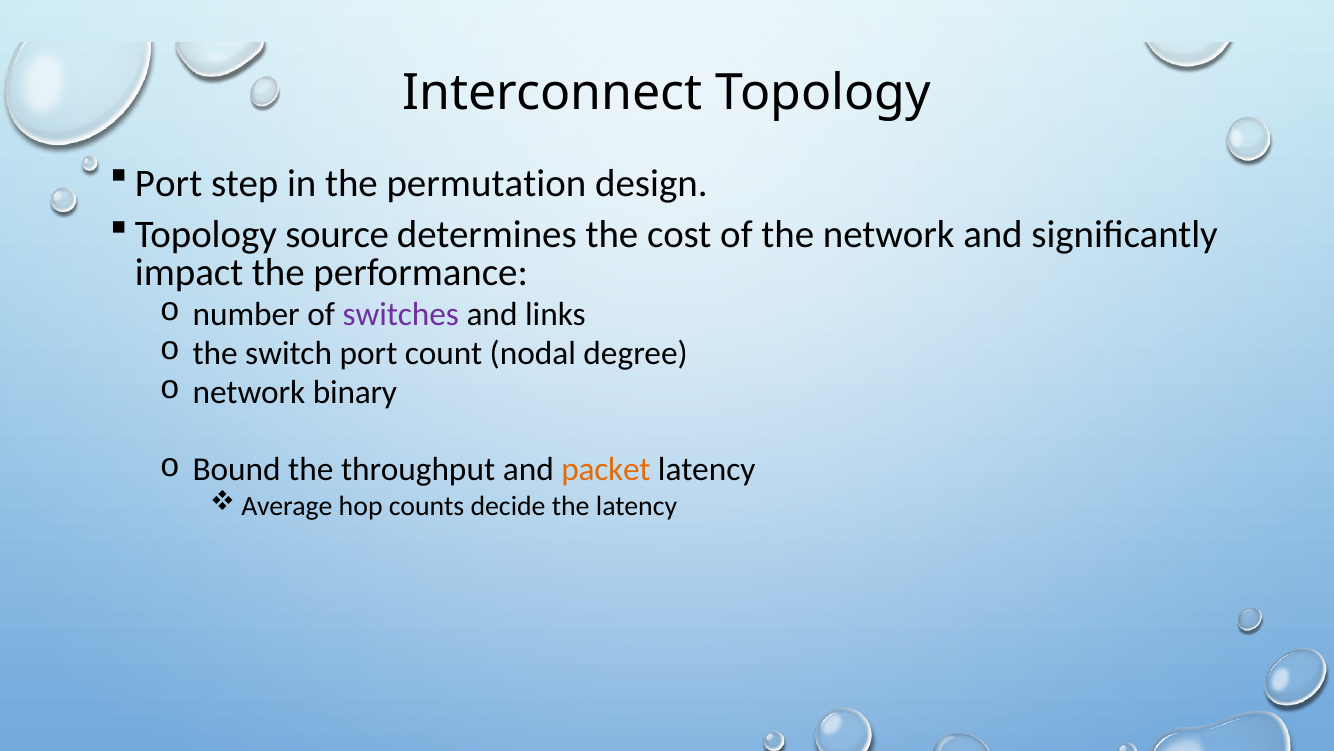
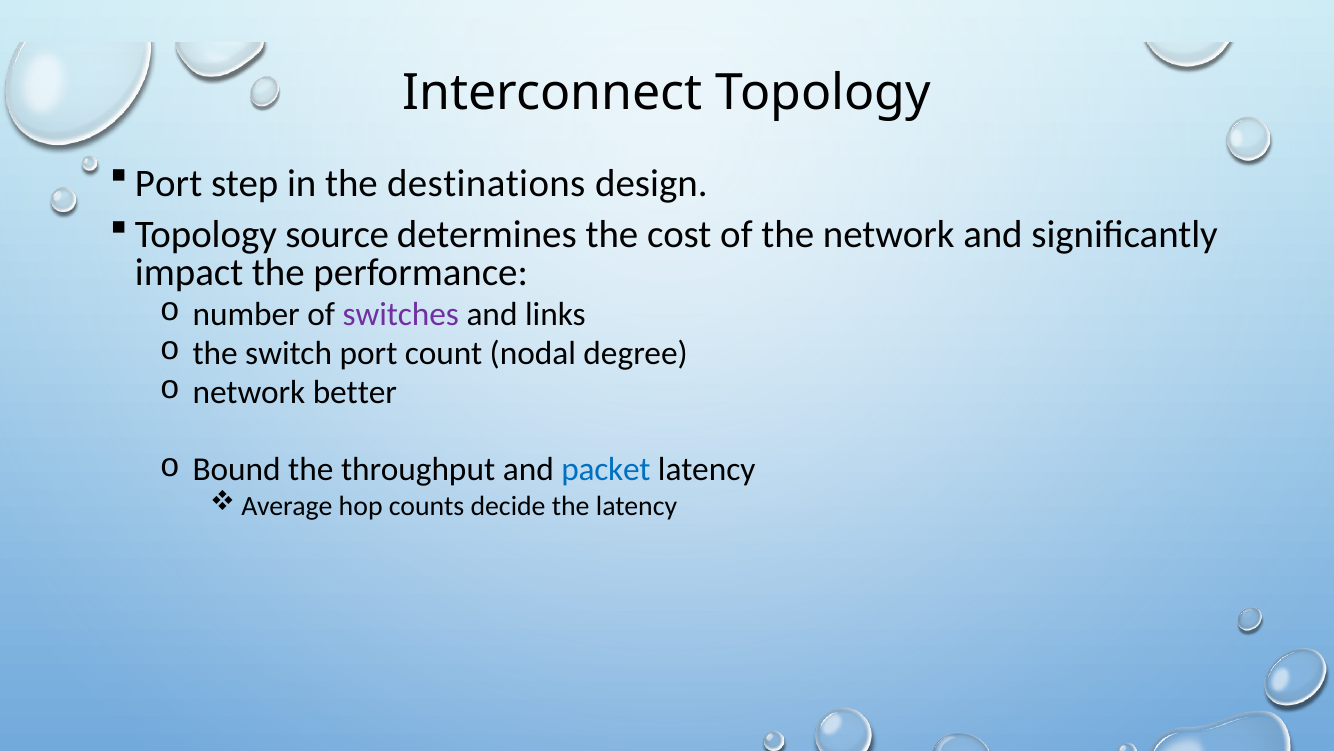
permutation: permutation -> destinations (486, 184)
binary: binary -> better (355, 392)
packet colour: orange -> blue (606, 470)
